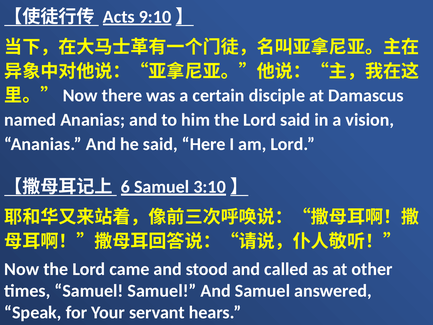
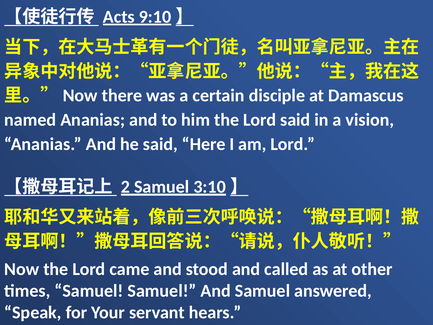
6: 6 -> 2 (126, 187)
